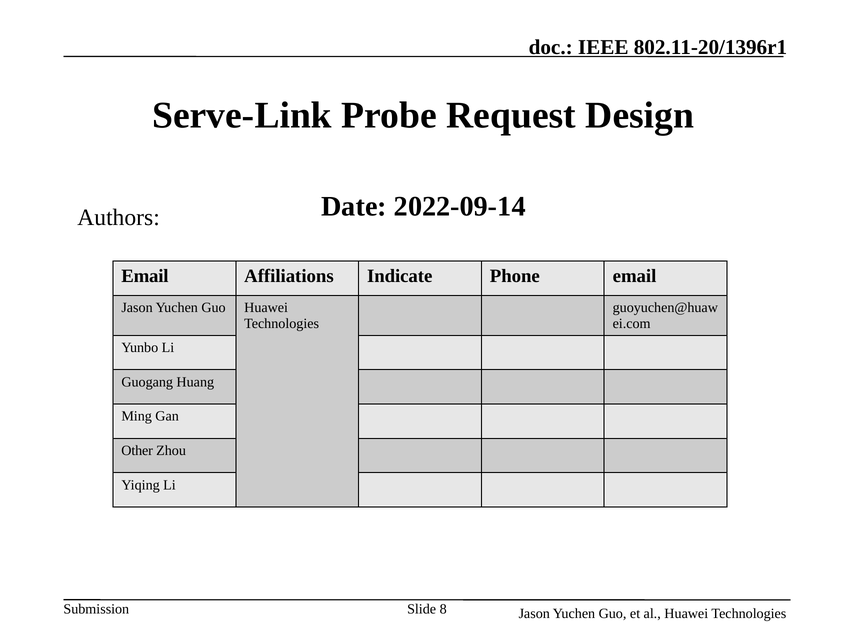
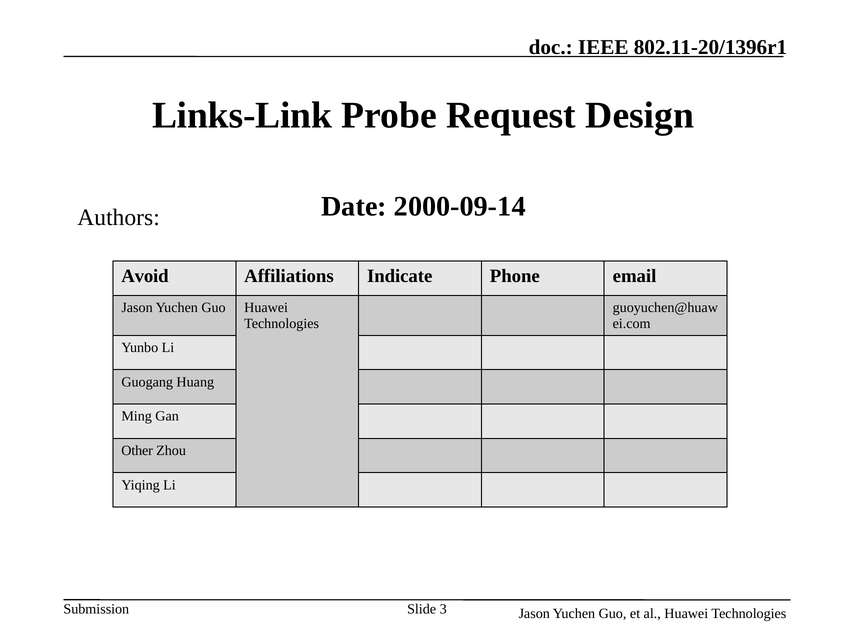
Serve-Link: Serve-Link -> Links-Link (242, 115)
2022-09-14: 2022-09-14 -> 2000-09-14 (460, 207)
Email: Email -> Avoid (145, 276)
8: 8 -> 3 (443, 609)
